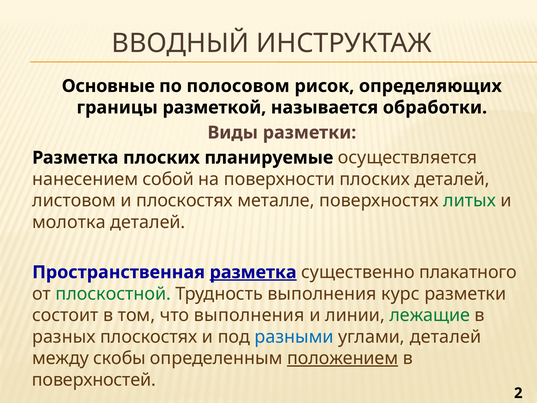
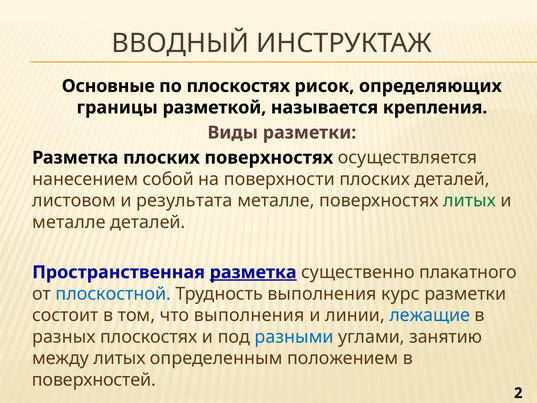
по полосовом: полосовом -> плоскостях (238, 86)
обработки: обработки -> крепления (435, 107)
плоских планируемые: планируемые -> поверхностях (269, 158)
и плоскостях: плоскостях -> результата (184, 201)
молотка: молотка -> металле (69, 222)
плоскостной colour: green -> blue (113, 294)
лежащие colour: green -> blue (430, 315)
углами деталей: деталей -> занятию (446, 337)
между скобы: скобы -> литых (120, 358)
положением underline: present -> none (343, 358)
